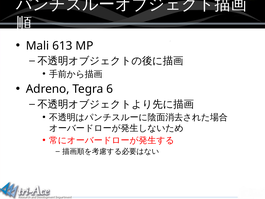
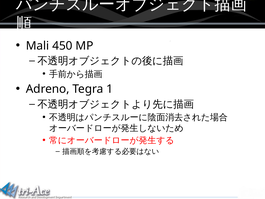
613: 613 -> 450 (62, 46)
6: 6 -> 1 (110, 89)
